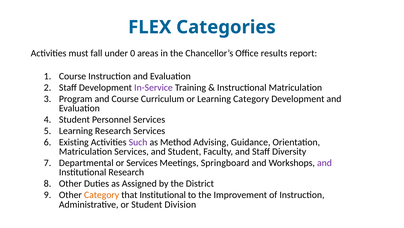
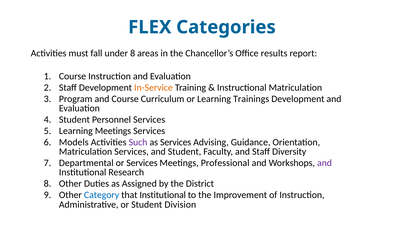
under 0: 0 -> 8 (133, 53)
In-Service colour: purple -> orange (153, 87)
Learning Category: Category -> Trainings (251, 99)
Learning Research: Research -> Meetings (113, 131)
Existing: Existing -> Models (74, 142)
as Method: Method -> Services (176, 142)
Springboard: Springboard -> Professional (225, 162)
Category colour: orange -> blue (102, 194)
